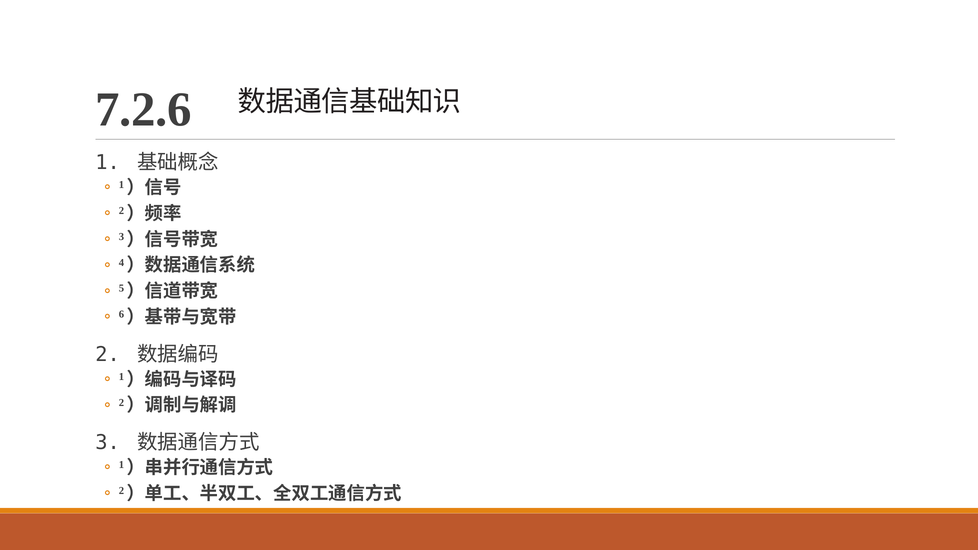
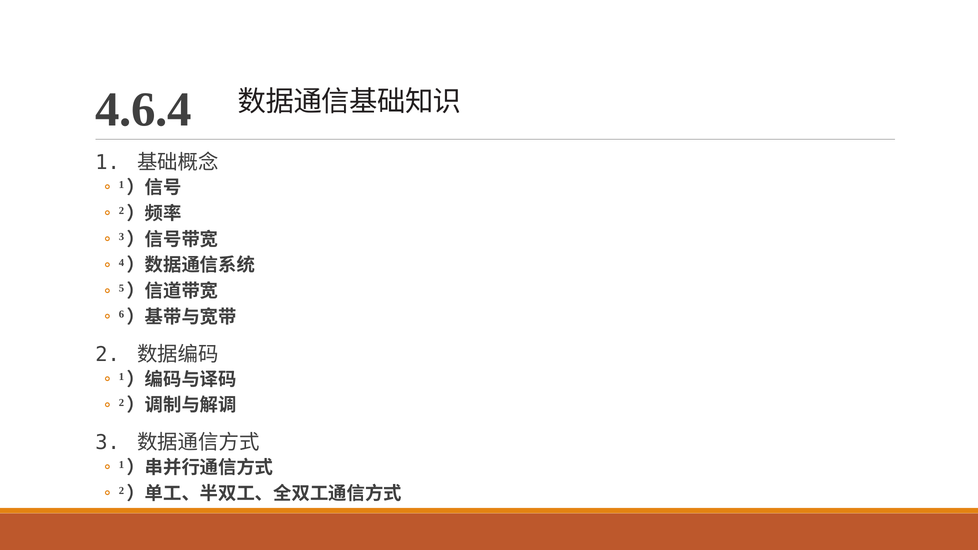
7.2.6: 7.2.6 -> 4.6.4 (143, 110)
